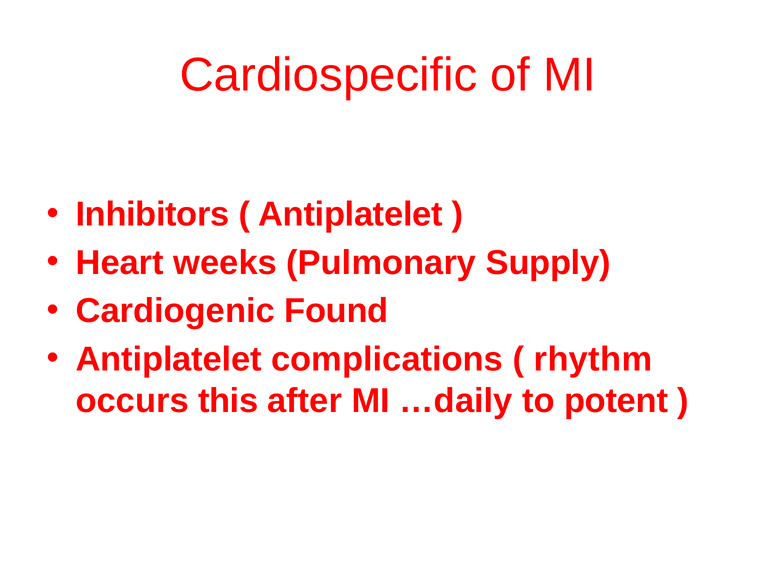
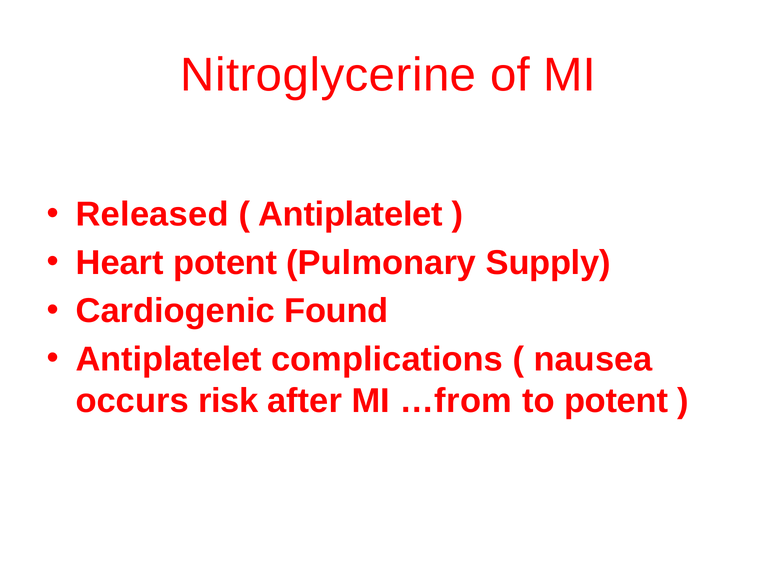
Cardiospecific: Cardiospecific -> Nitroglycerine (328, 75)
Inhibitors: Inhibitors -> Released (152, 215)
Heart weeks: weeks -> potent (225, 263)
rhythm: rhythm -> nausea (593, 359)
this: this -> risk (228, 401)
…daily: …daily -> …from (456, 401)
